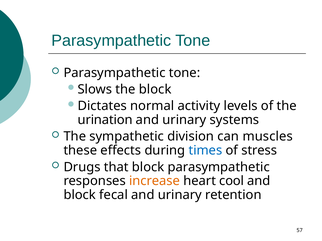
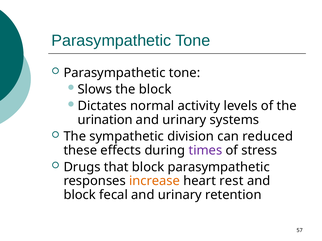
muscles: muscles -> reduced (268, 137)
times colour: blue -> purple (205, 151)
cool: cool -> rest (231, 181)
